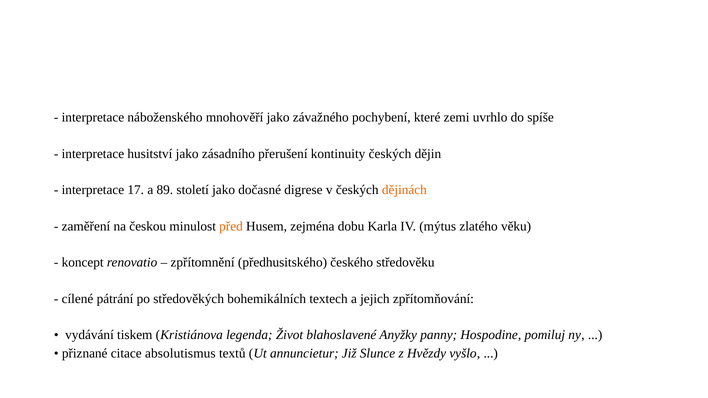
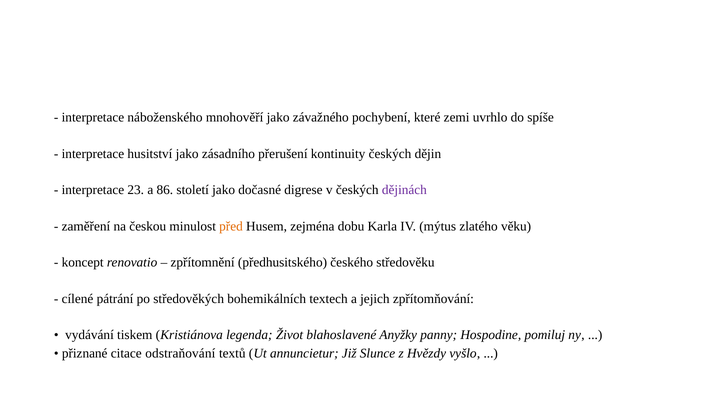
17: 17 -> 23 (136, 190)
89: 89 -> 86 (165, 190)
dějinách colour: orange -> purple (404, 190)
absolutismus: absolutismus -> odstraňování (180, 353)
